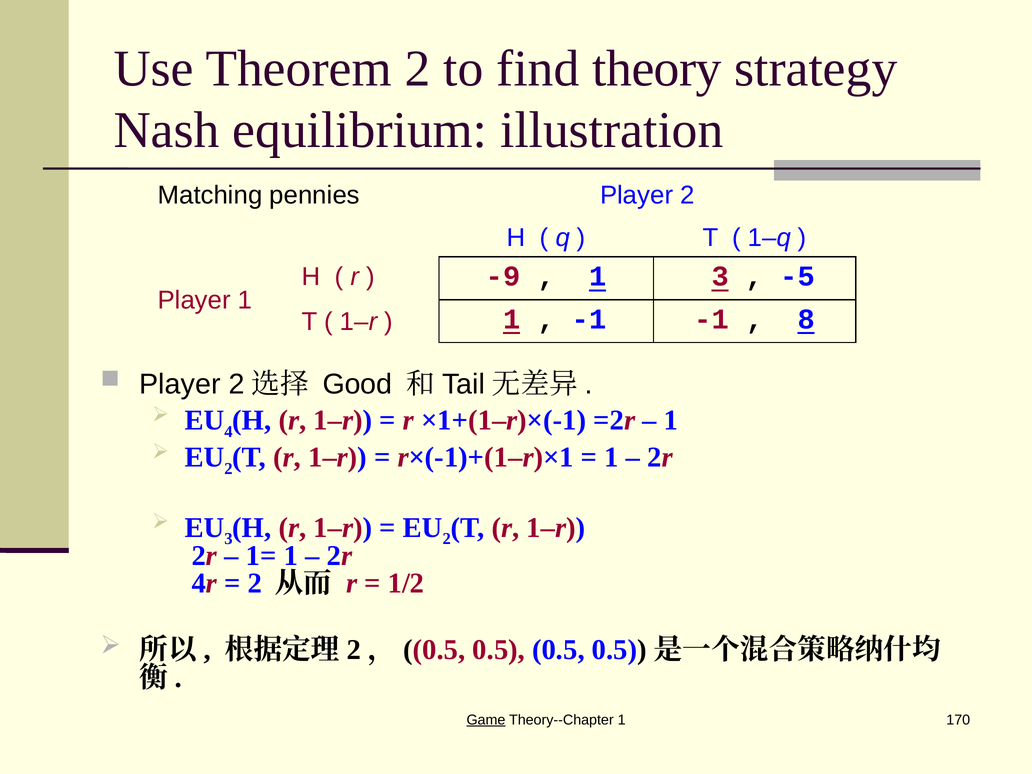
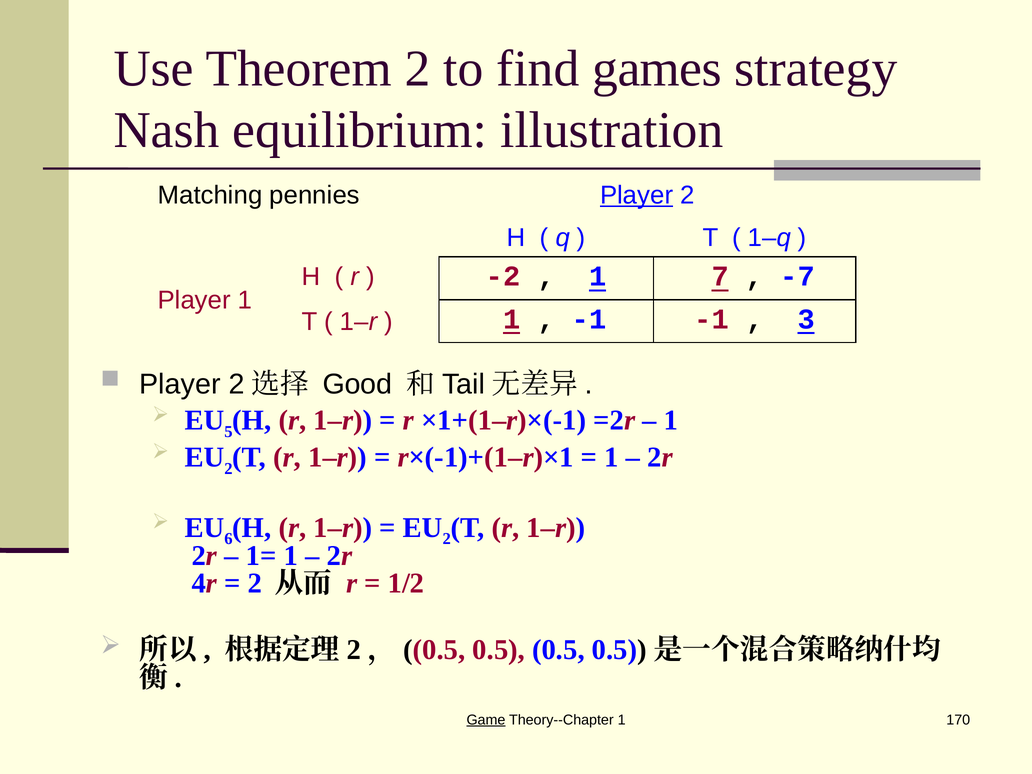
theory: theory -> games (657, 68)
Player underline: none -> present (637, 195)
-9: -9 -> -2 (503, 276)
1 3: 3 -> 7 (720, 276)
-5: -5 -> -7 (798, 276)
8: 8 -> 3 (806, 319)
4: 4 -> 5 (228, 432)
3: 3 -> 6 (228, 539)
